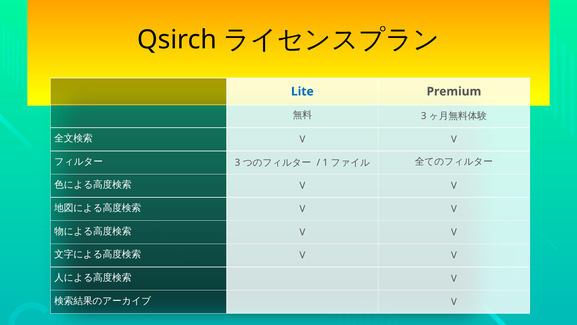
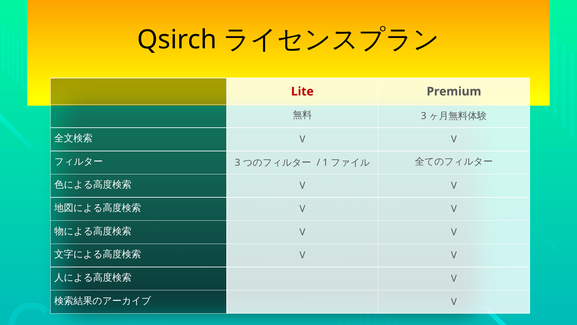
Lite colour: blue -> red (302, 91)
